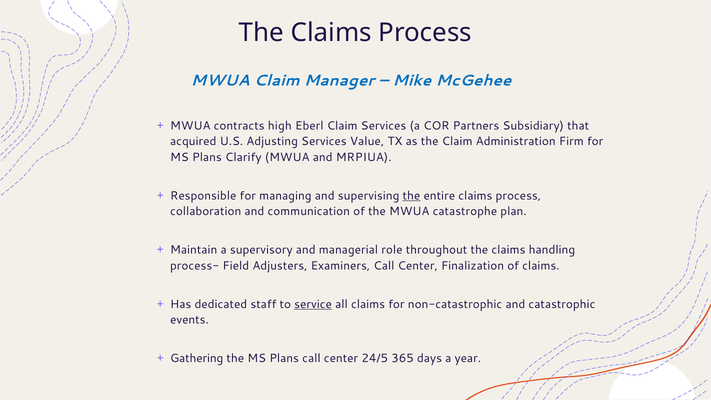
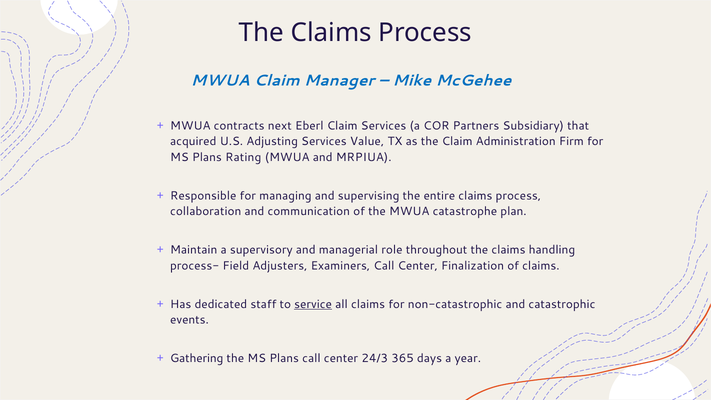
high: high -> next (280, 126)
Clarify: Clarify -> Rating (243, 157)
the underline: present -> none (411, 196)
24/5: 24/5 -> 24/3 (375, 358)
